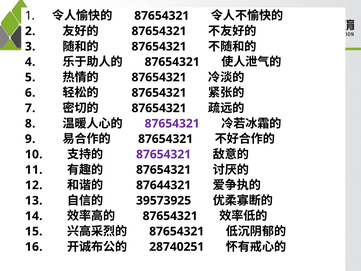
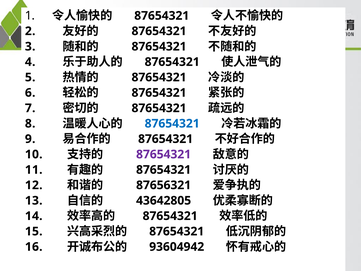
87654321 colour: purple -> blue (172, 123)
87644321: 87644321 -> 87656321 (164, 185)
39573925: 39573925 -> 43642805 (164, 200)
28740251: 28740251 -> 93604942 (177, 247)
